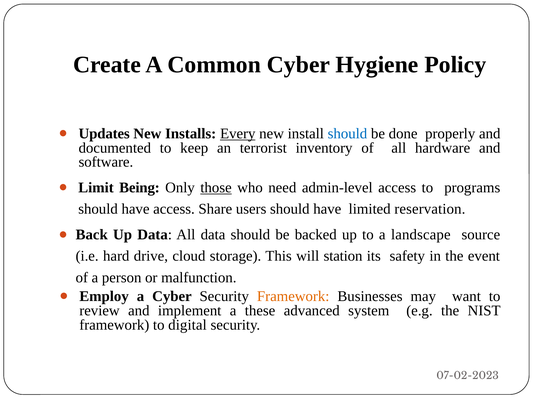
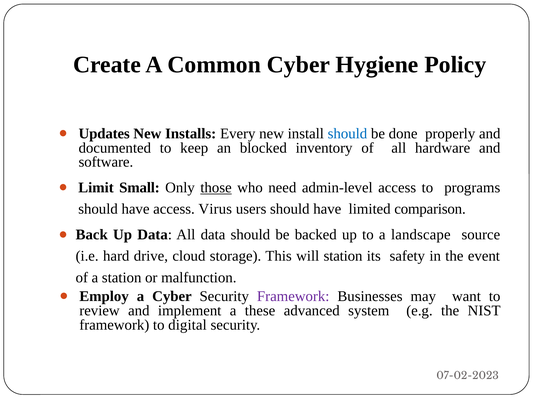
Every underline: present -> none (238, 134)
terrorist: terrorist -> blocked (263, 148)
Being: Being -> Small (139, 187)
Share: Share -> Virus (215, 209)
reservation: reservation -> comparison (430, 209)
a person: person -> station (122, 277)
Framework colour: orange -> purple (293, 296)
